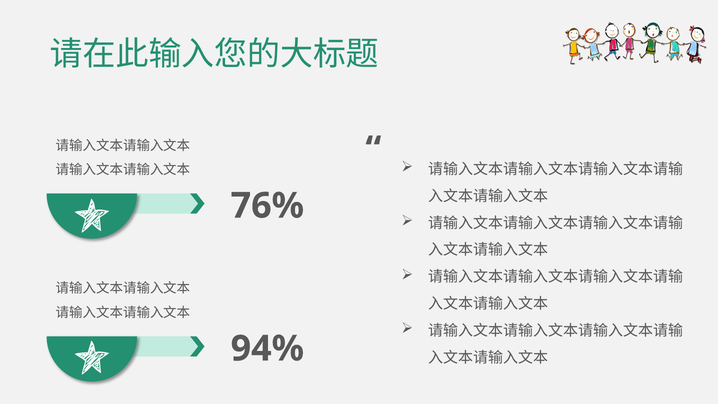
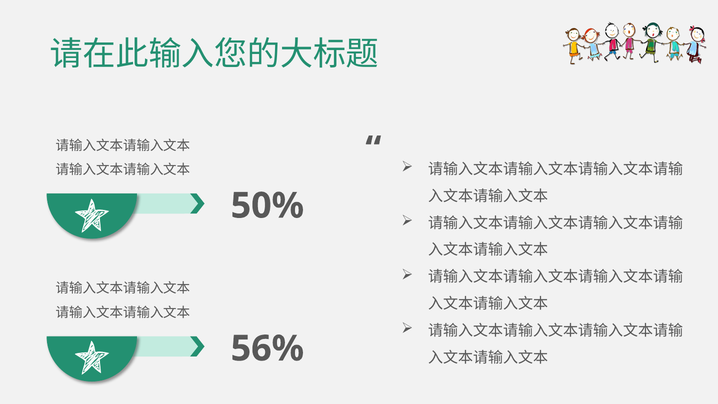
76%: 76% -> 50% (267, 206)
94%: 94% -> 56% (267, 349)
